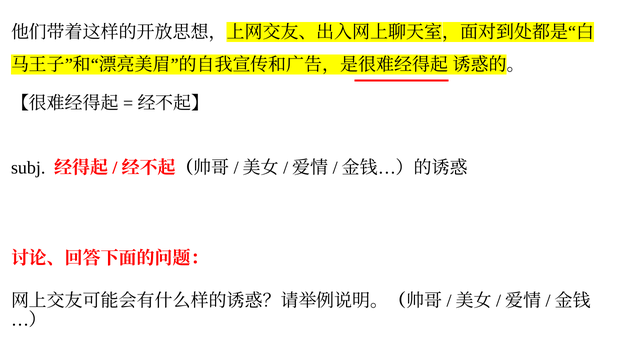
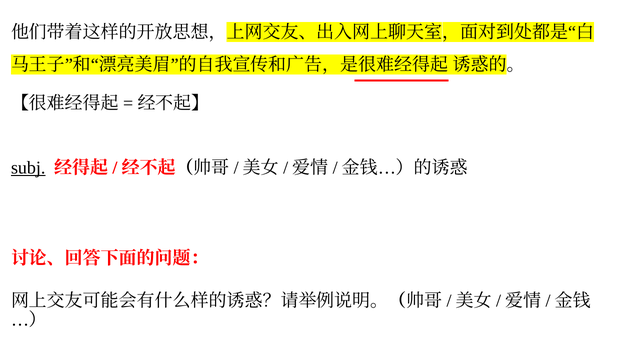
subj underline: none -> present (28, 168)
